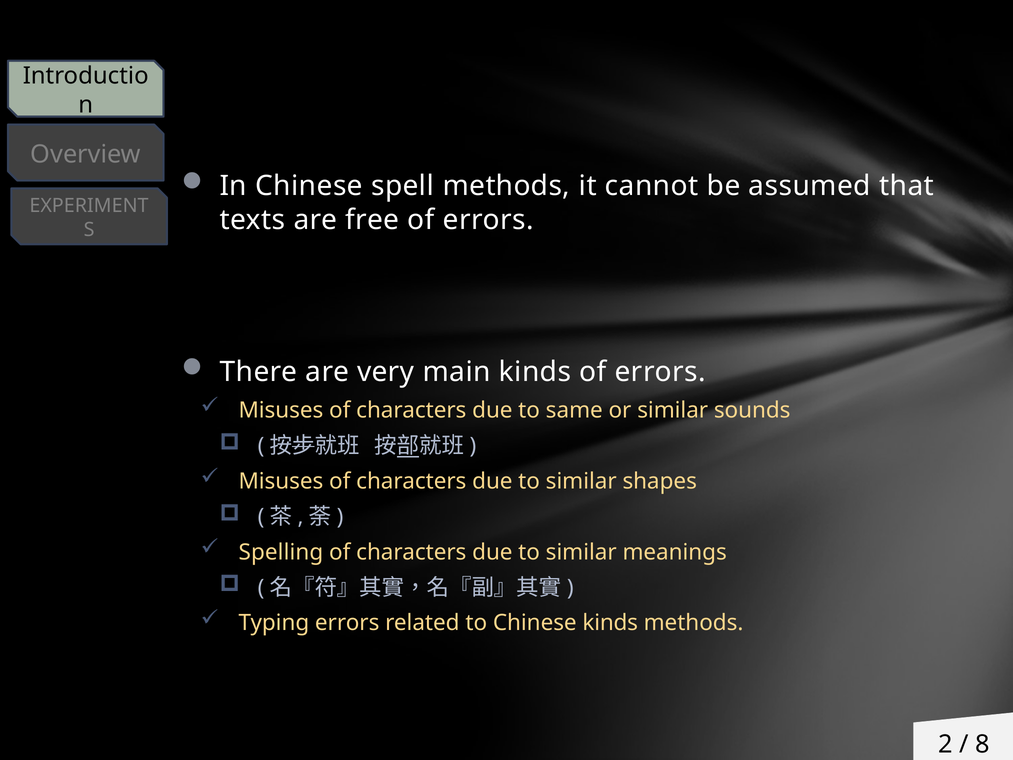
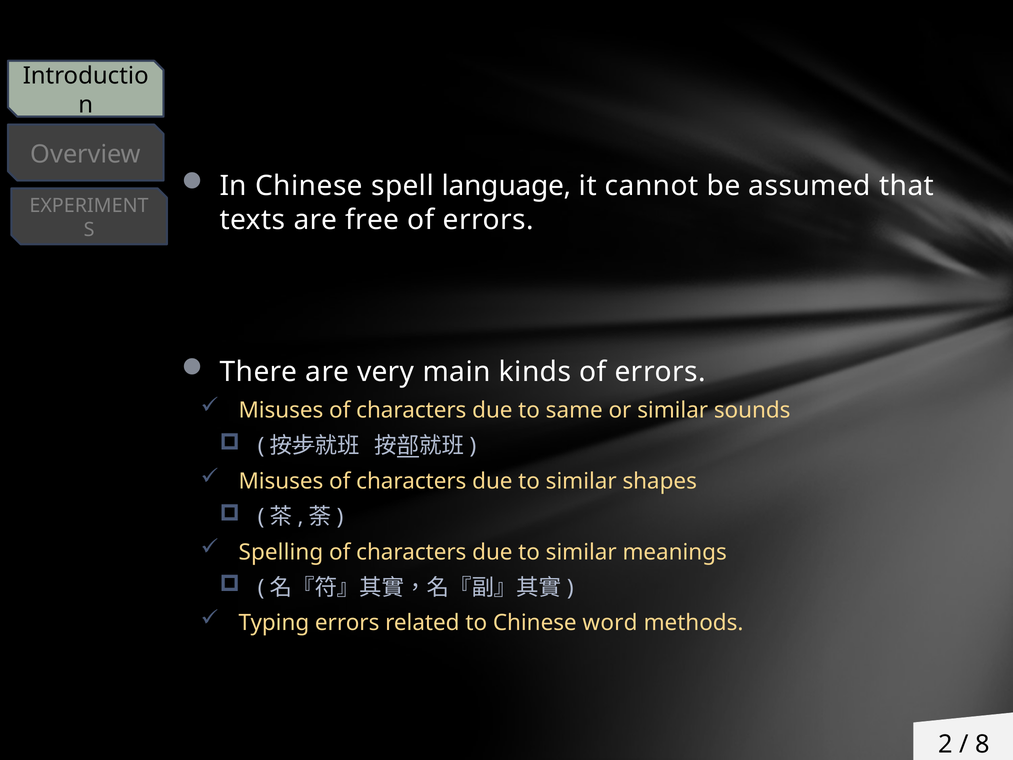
spell methods: methods -> language (507, 186)
Chinese kinds: kinds -> word (610, 623)
